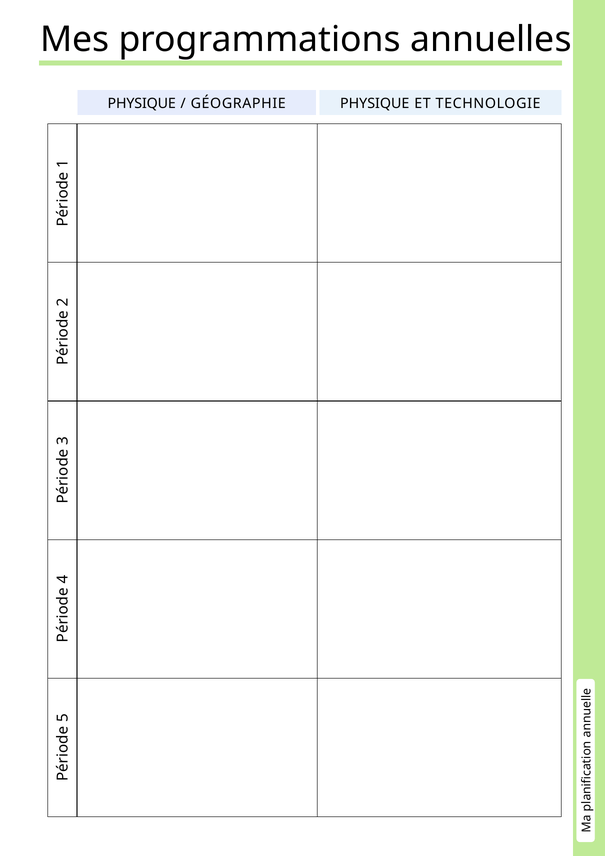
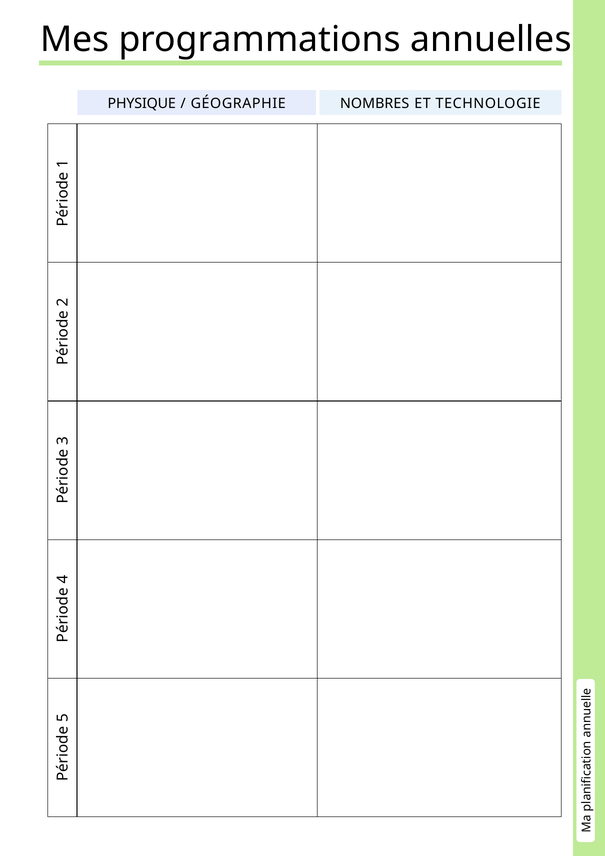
GÉOGRAPHIE PHYSIQUE: PHYSIQUE -> NOMBRES (375, 103)
